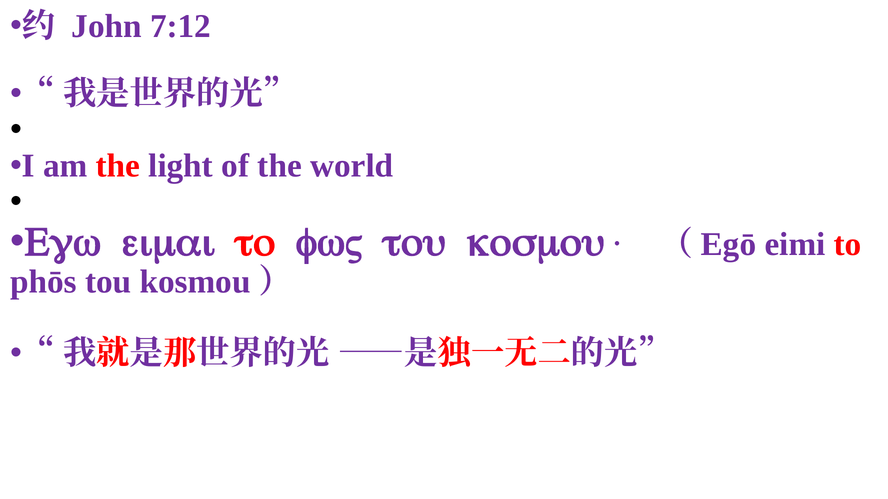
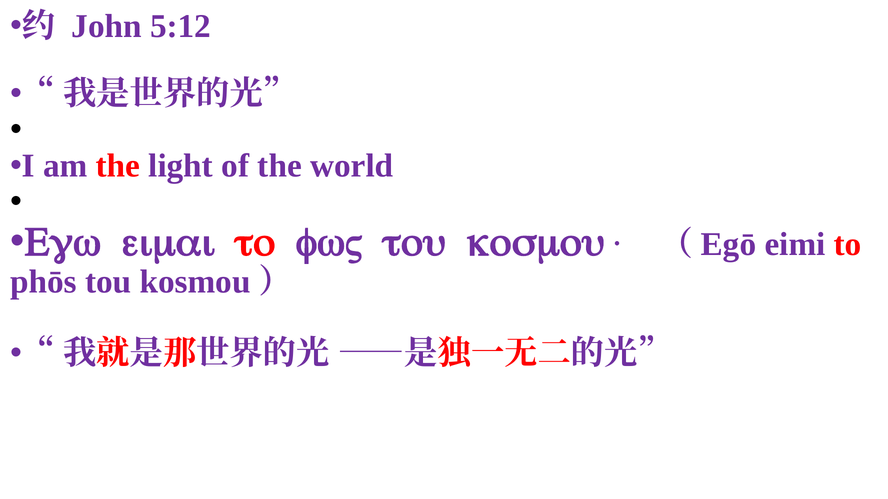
7:12: 7:12 -> 5:12 (181, 26)
